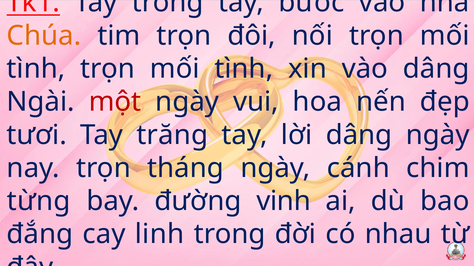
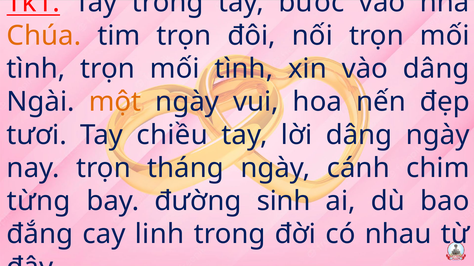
một colour: red -> orange (115, 102)
trăng: trăng -> chiều (172, 135)
vinh: vinh -> sinh (284, 202)
